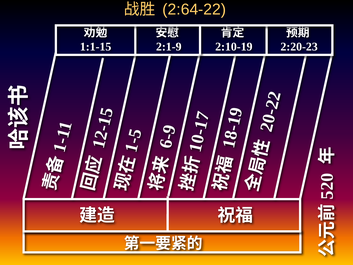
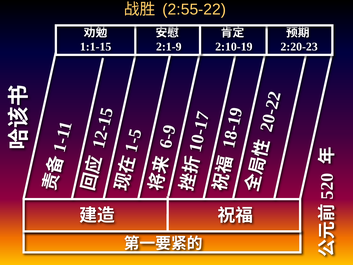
2:64-22: 2:64-22 -> 2:55-22 (194, 9)
